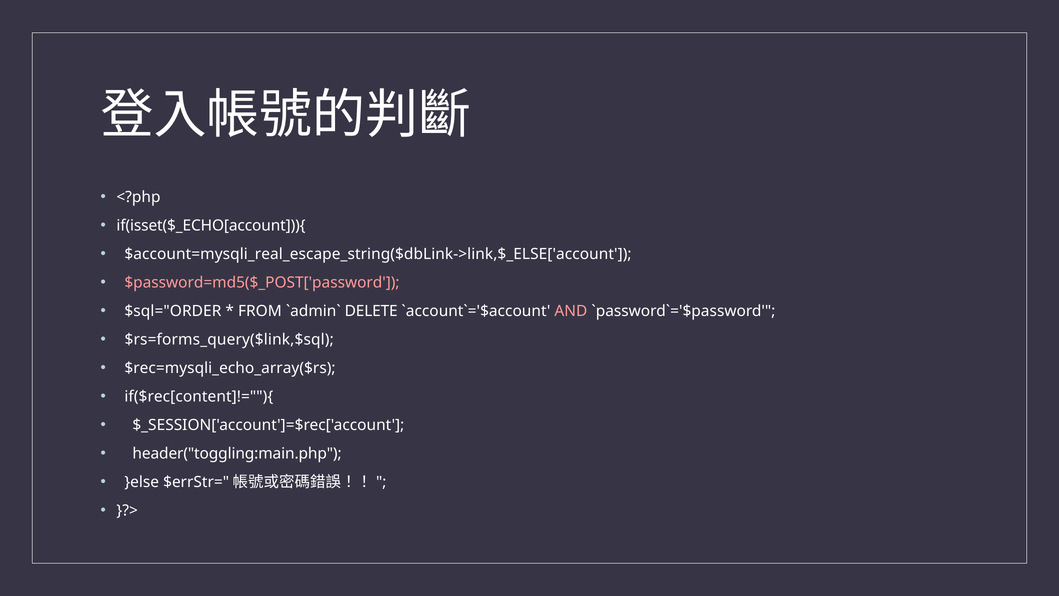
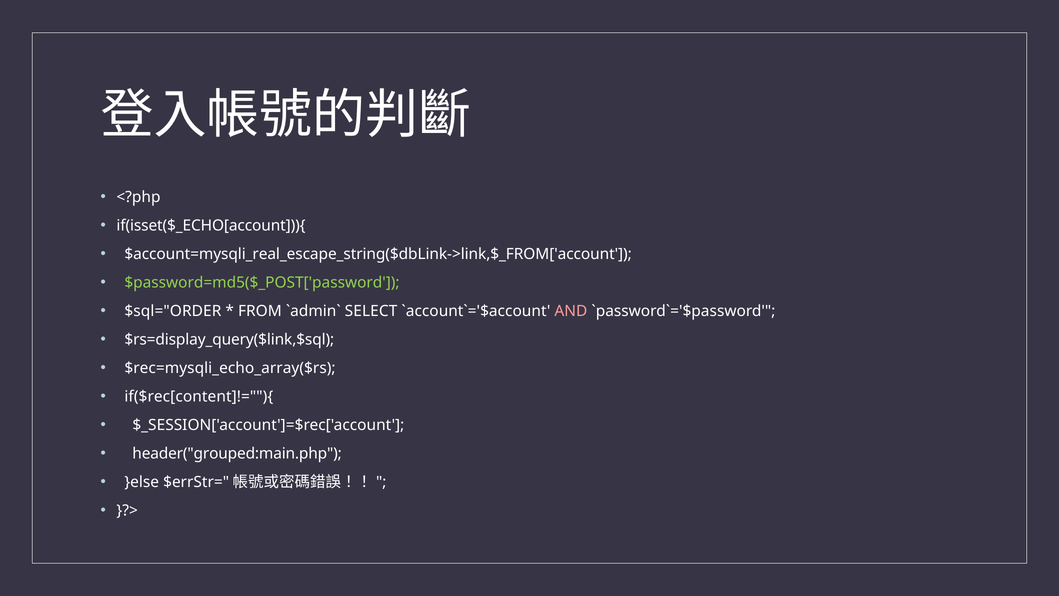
$account=mysqli_real_escape_string($dbLink->link,$_ELSE['account: $account=mysqli_real_escape_string($dbLink->link,$_ELSE['account -> $account=mysqli_real_escape_string($dbLink->link,$_FROM['account (378, 254)
$password=md5($_POST['password colour: pink -> light green (262, 282)
DELETE: DELETE -> SELECT (371, 311)
$rs=forms_query($link,$sql: $rs=forms_query($link,$sql -> $rs=display_query($link,$sql (229, 339)
header("toggling:main.php: header("toggling:main.php -> header("grouped:main.php (237, 453)
